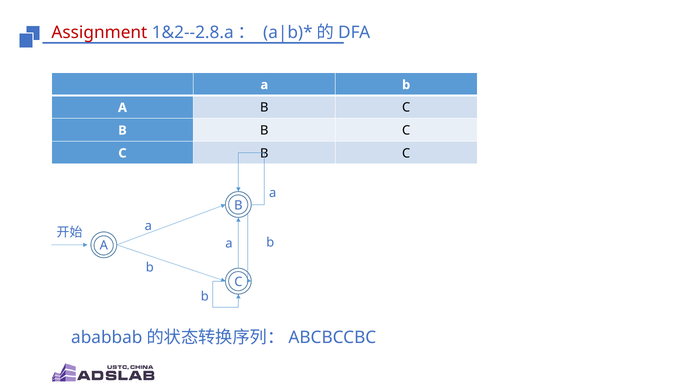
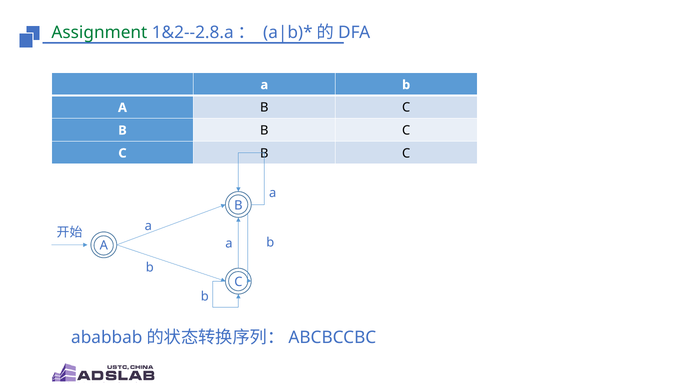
Assignment colour: red -> green (99, 32)
